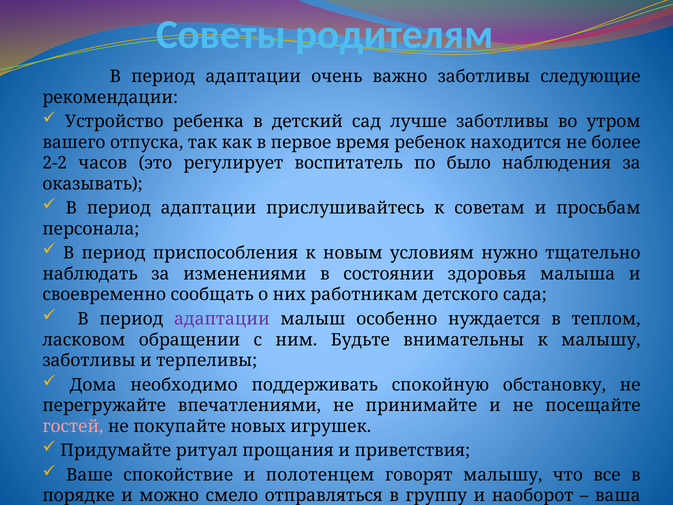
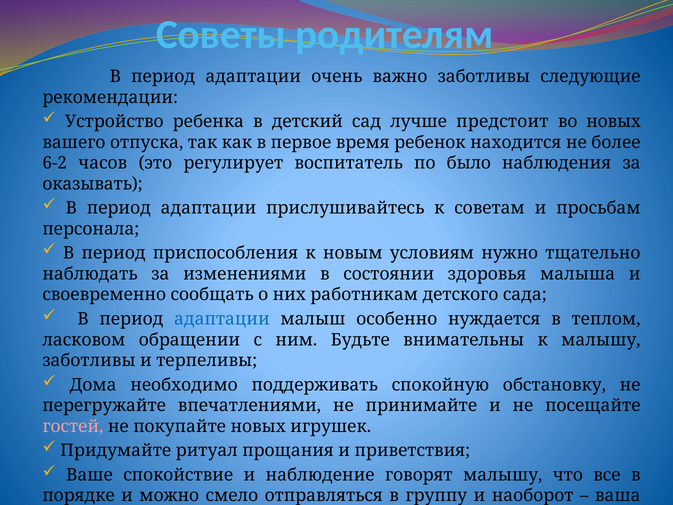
лучше заботливы: заботливы -> предстоит (502, 121)
во утром: утром -> новых (614, 121)
2-2: 2-2 -> 6-2 (55, 163)
адаптации colour: purple -> blue (222, 319)
полотенцем: полотенцем -> наблюдение (320, 475)
